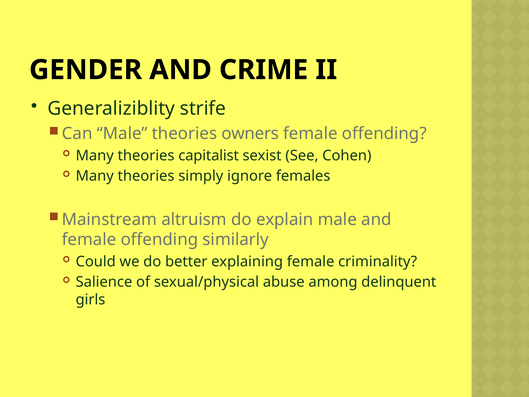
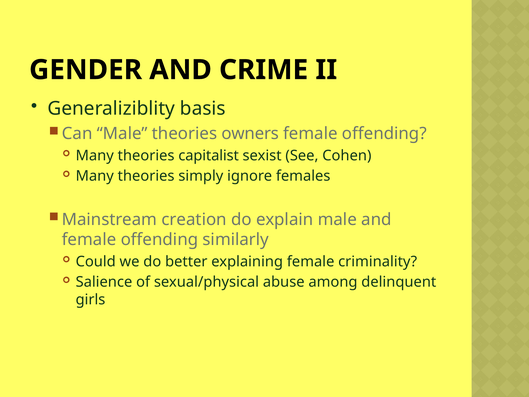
strife: strife -> basis (203, 109)
altruism: altruism -> creation (194, 219)
